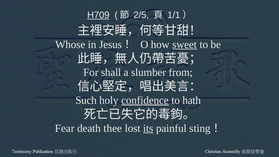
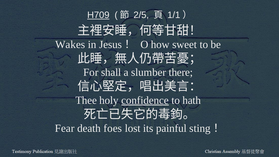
Whose: Whose -> Wakes (70, 44)
sweet underline: present -> none (185, 44)
from: from -> there (181, 72)
Such: Such -> Thee (86, 100)
thee: thee -> foes (113, 128)
its underline: present -> none (148, 128)
